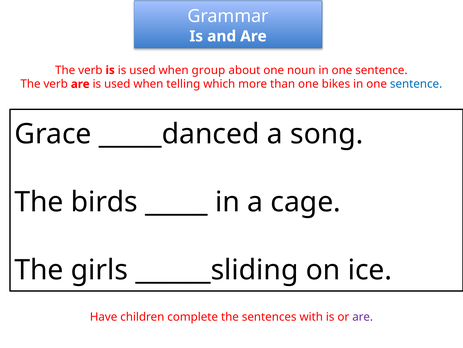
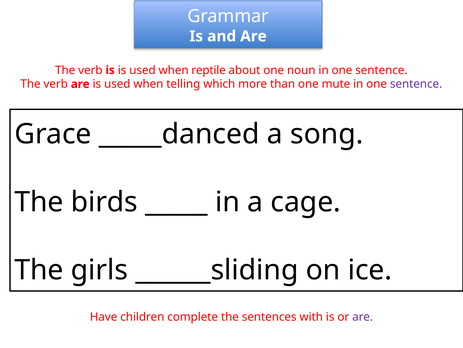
group: group -> reptile (209, 70)
bikes: bikes -> mute (336, 84)
sentence colour: blue -> purple (416, 84)
